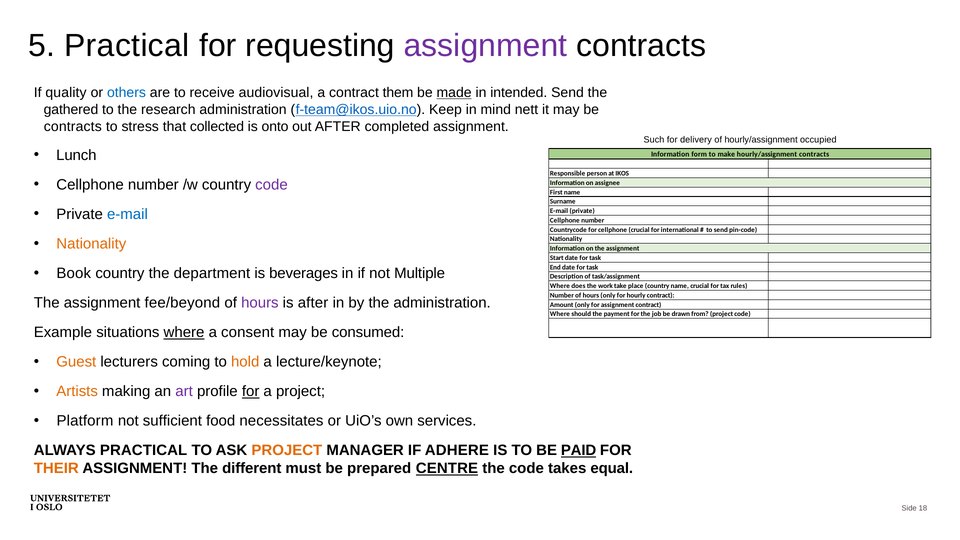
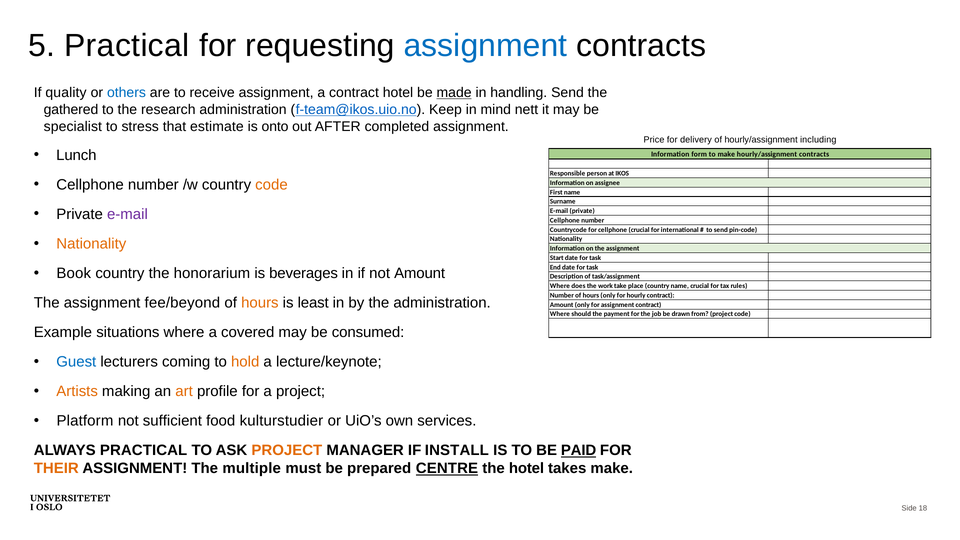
assignment colour: purple -> blue (486, 45)
receive audiovisual: audiovisual -> assignment (276, 93)
contract them: them -> hotel (398, 93)
intended: intended -> handling (519, 93)
contracts: contracts -> specialist (73, 126)
collected: collected -> estimate (217, 126)
Such: Such -> Price (654, 140)
occupied: occupied -> including (818, 140)
code colour: purple -> orange (272, 185)
e-mail colour: blue -> purple (127, 214)
department: department -> honorarium (212, 273)
not Multiple: Multiple -> Amount (420, 273)
hours colour: purple -> orange (260, 303)
is after: after -> least (313, 303)
where underline: present -> none (184, 332)
consent: consent -> covered (248, 332)
Guest colour: orange -> blue (76, 362)
art colour: purple -> orange (184, 391)
for underline: present -> none (251, 391)
necessitates: necessitates -> kulturstudier (281, 421)
ADHERE: ADHERE -> INSTALL (457, 450)
different: different -> multiple (252, 468)
the code: code -> hotel (526, 468)
takes equal: equal -> make (612, 468)
